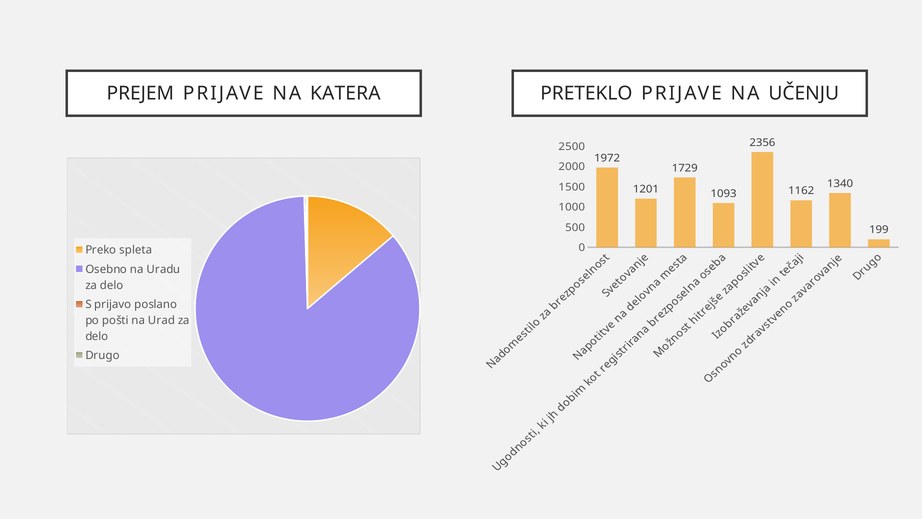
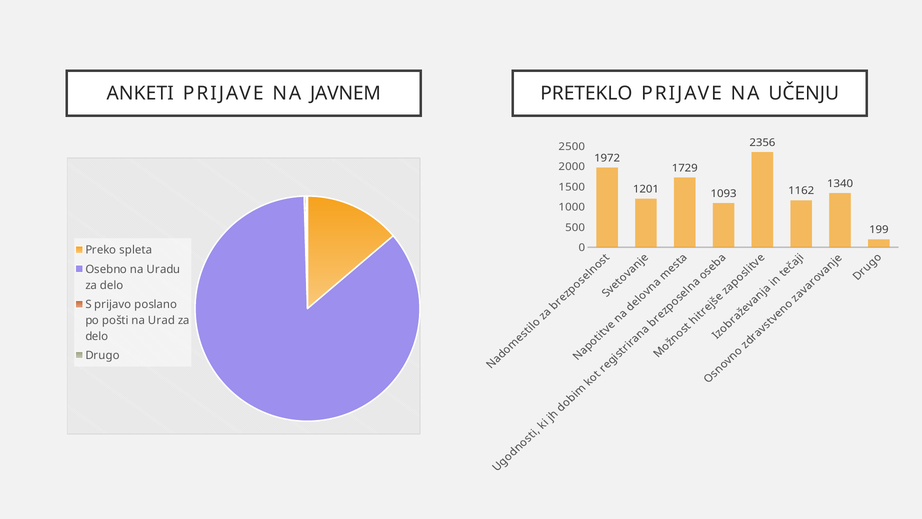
PREJEM: PREJEM -> ANKETI (140, 93)
KATERA: KATERA -> JAVNEM (345, 93)
